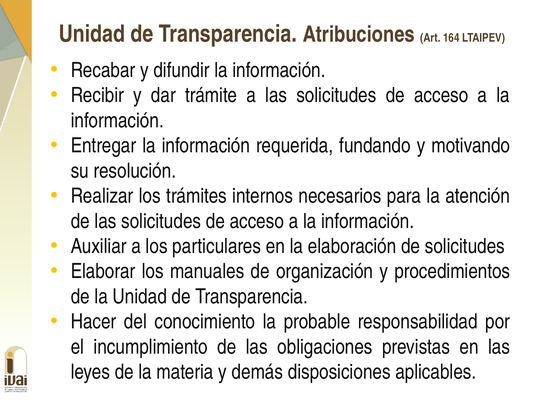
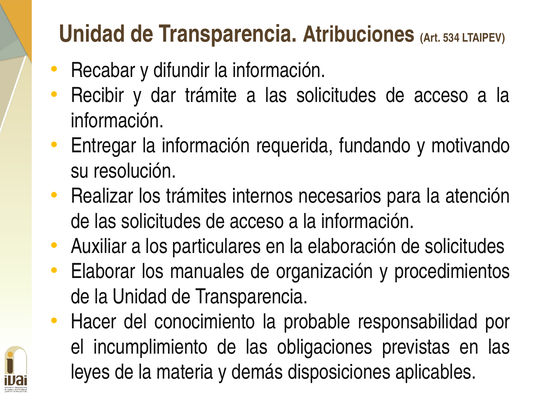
164: 164 -> 534 (451, 38)
